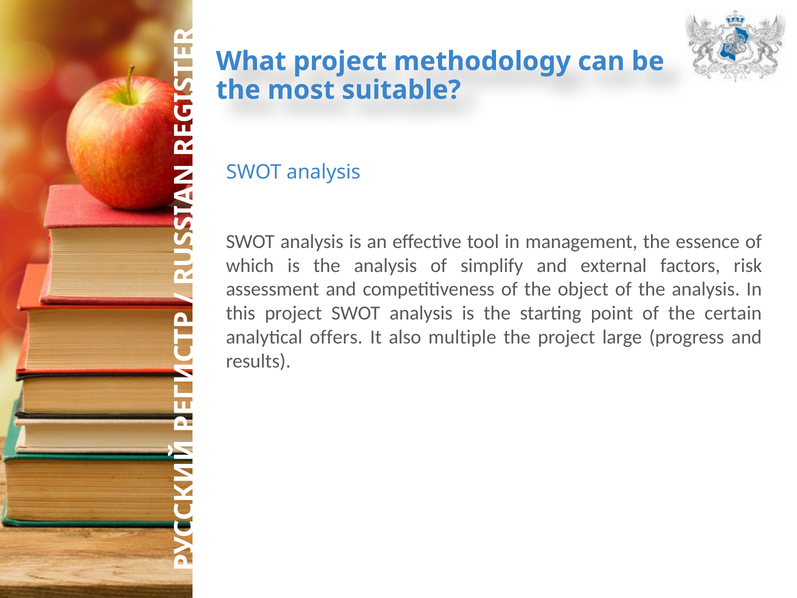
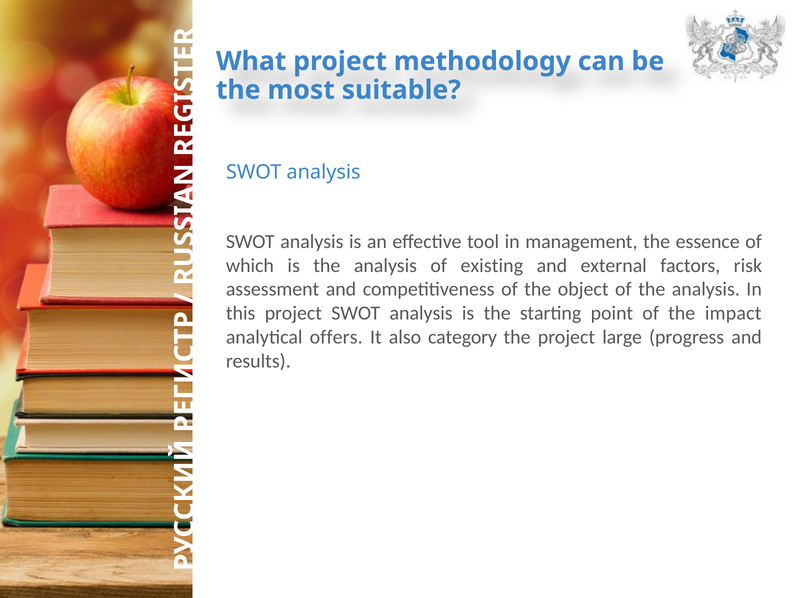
simplify: simplify -> existing (492, 265)
certain: certain -> impact (733, 313)
multiple: multiple -> category (463, 337)
